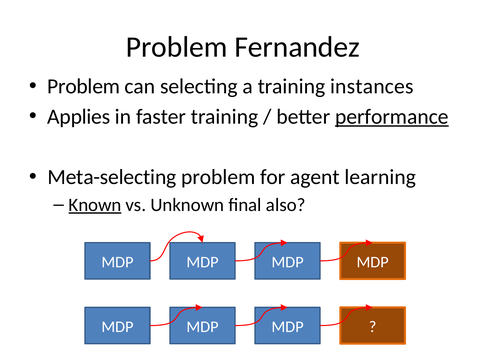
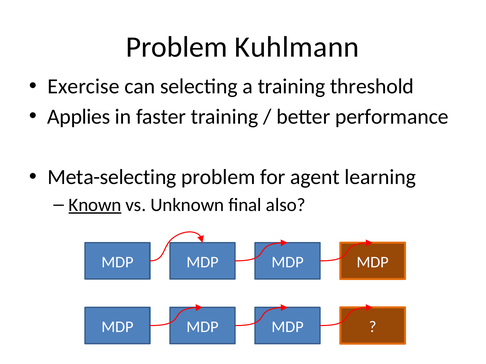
Fernandez: Fernandez -> Kuhlmann (297, 47)
Problem: Problem -> Exercise (83, 87)
instances: instances -> threshold (372, 87)
performance underline: present -> none (392, 117)
